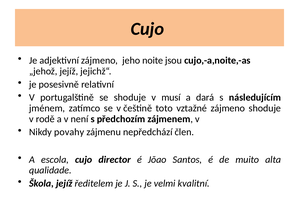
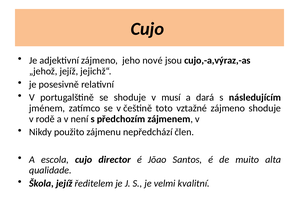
noite: noite -> nové (153, 61)
cujo,-a,noite,-as: cujo,-a,noite,-as -> cujo,-a,výraz,-as (217, 61)
povahy: povahy -> použito (69, 132)
